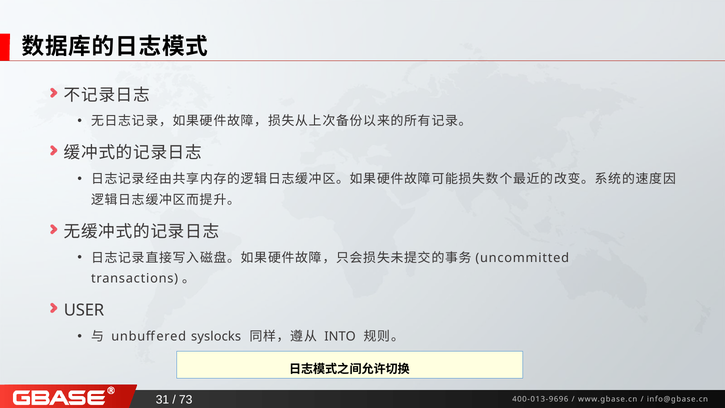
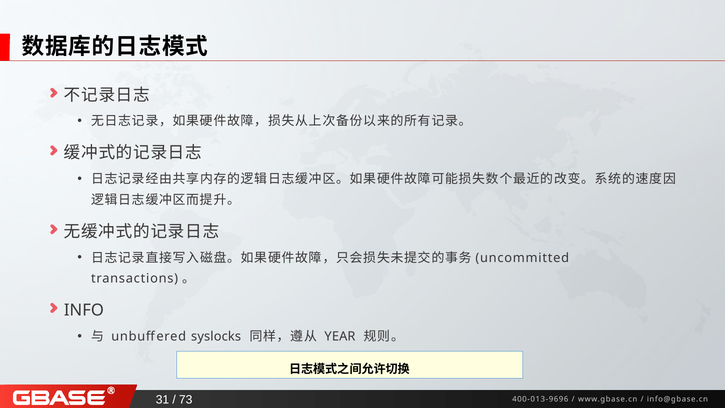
USER: USER -> INFO (84, 310)
INTO: INTO -> YEAR (340, 336)
